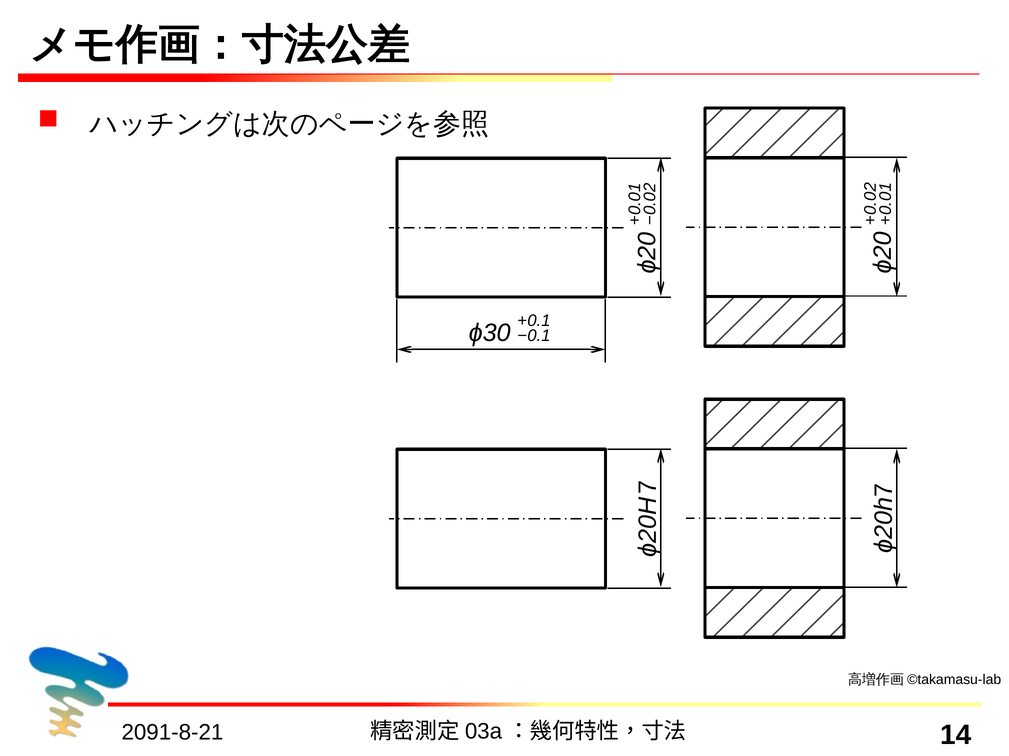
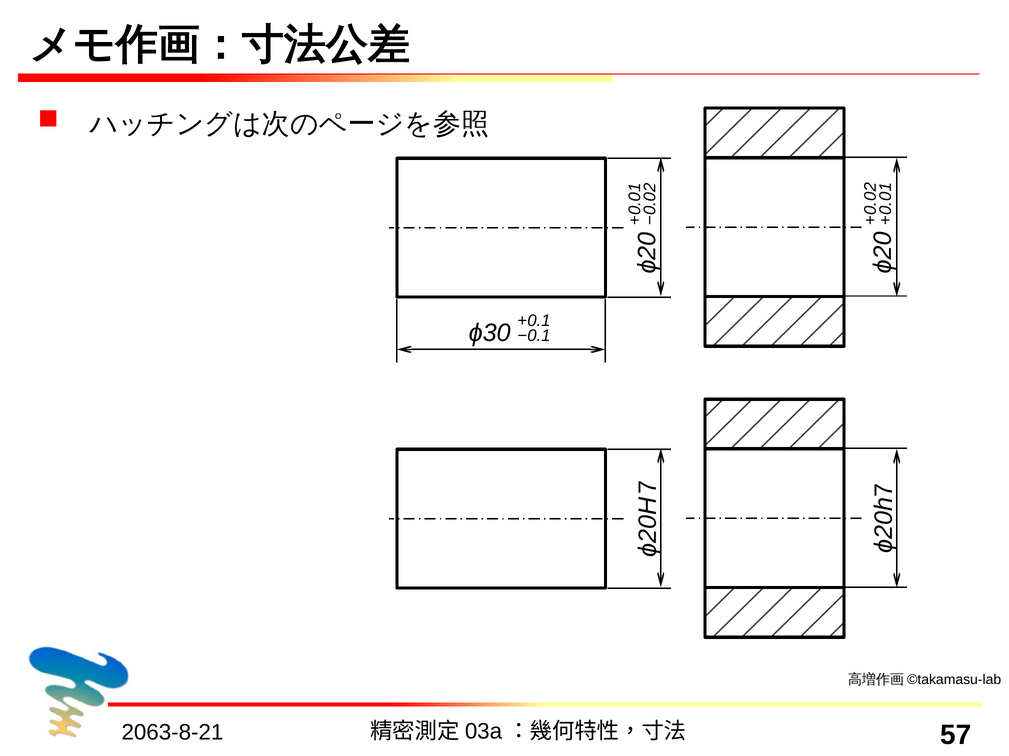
2091-8-21: 2091-8-21 -> 2063-8-21 (172, 733)
14: 14 -> 57 (956, 736)
